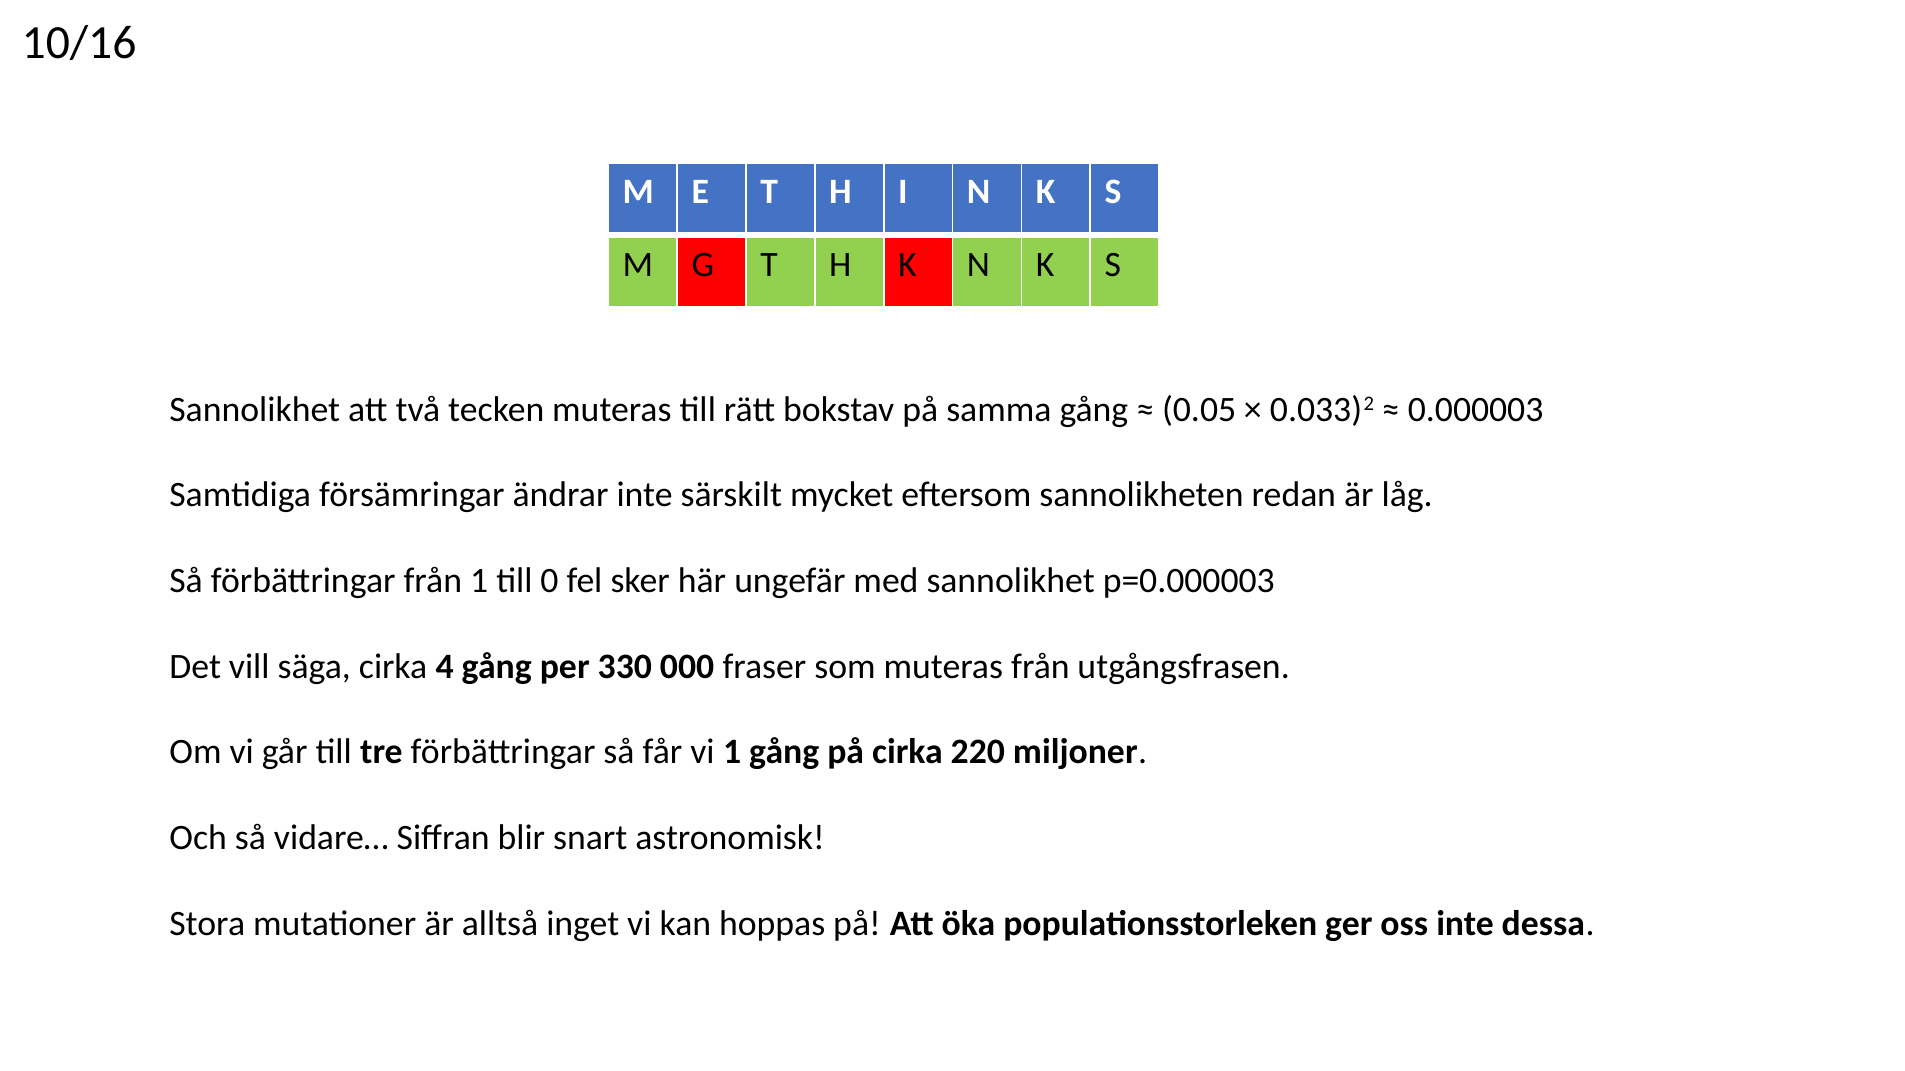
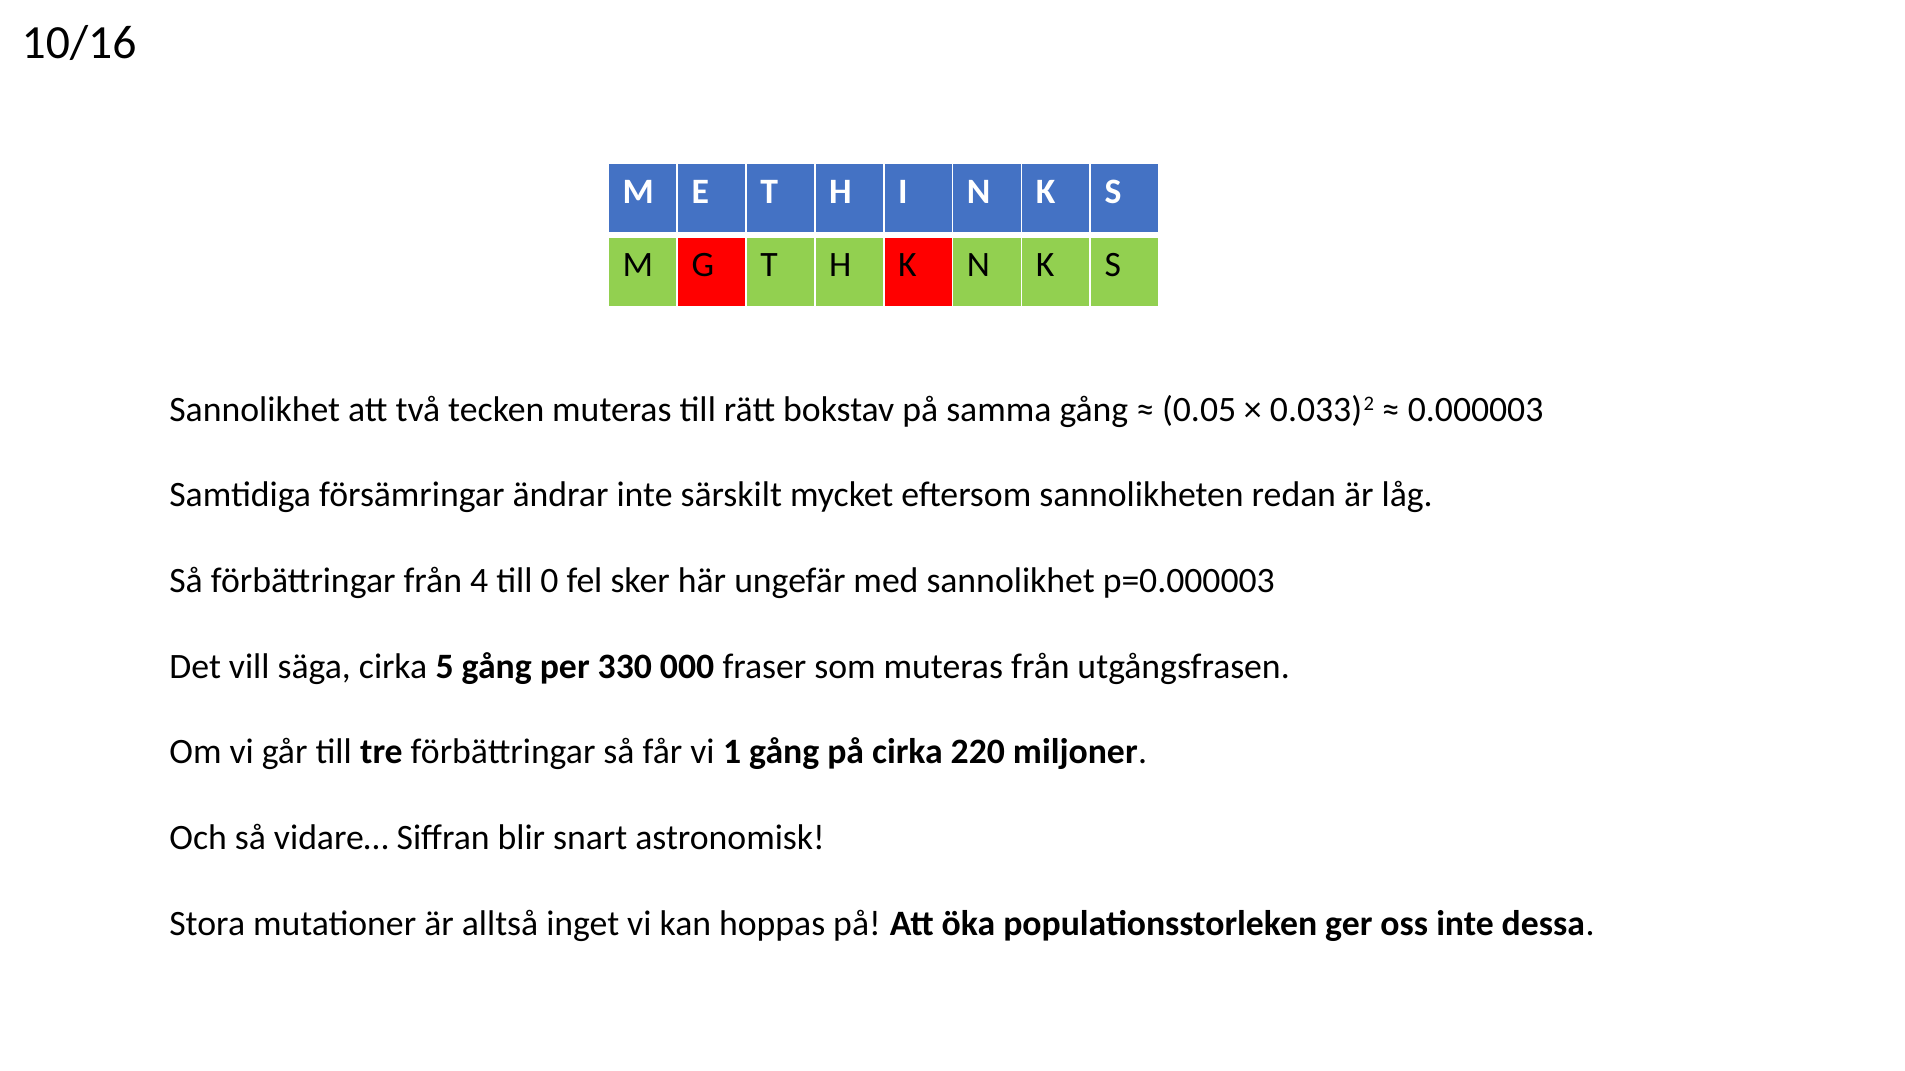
från 1: 1 -> 4 (479, 581)
4: 4 -> 5 (445, 667)
